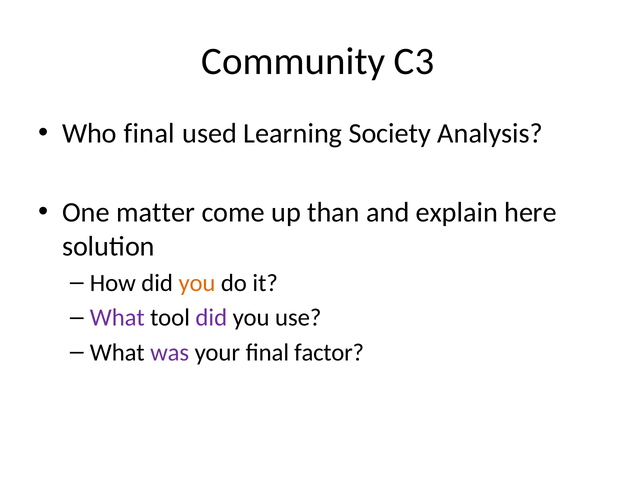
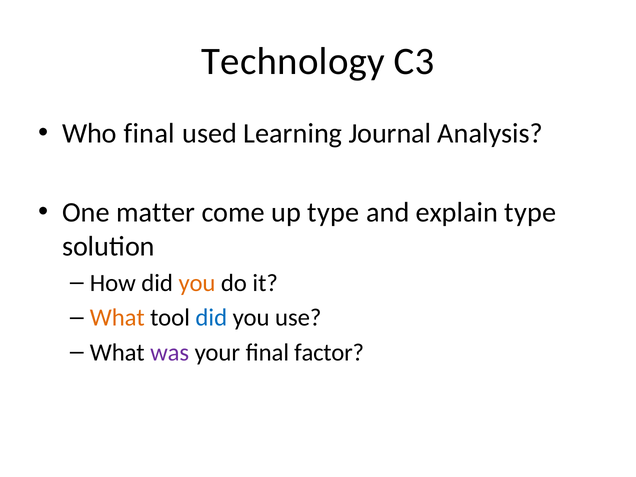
Community: Community -> Technology (293, 62)
Society: Society -> Journal (390, 133)
up than: than -> type (333, 213)
explain here: here -> type (530, 213)
What colour: purple -> orange (117, 318)
did colour: purple -> blue (211, 318)
